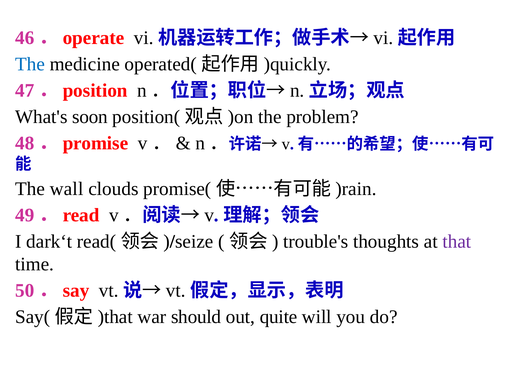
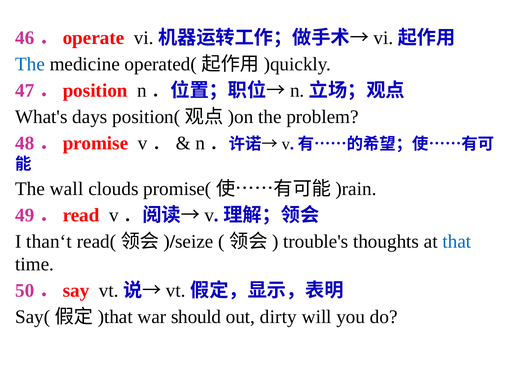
soon: soon -> days (90, 117)
dark‘t: dark‘t -> than‘t (49, 242)
that colour: purple -> blue (457, 242)
quite: quite -> dirty (278, 317)
